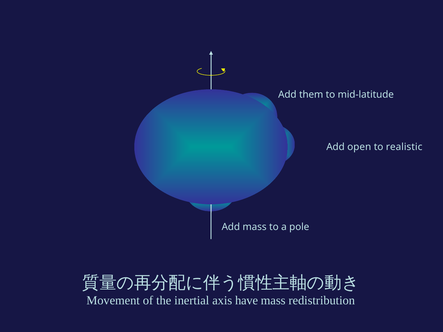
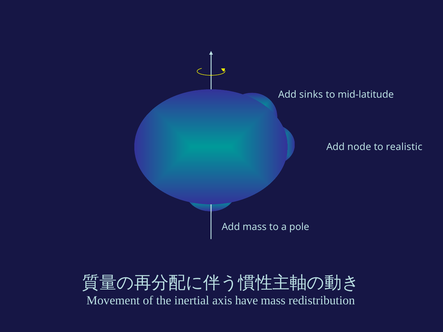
them: them -> sinks (311, 95)
open: open -> node (359, 147)
